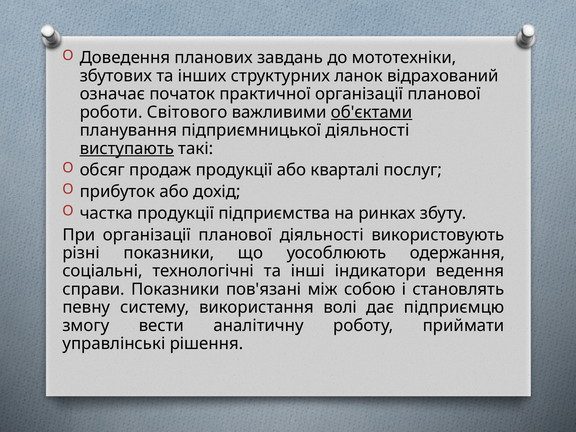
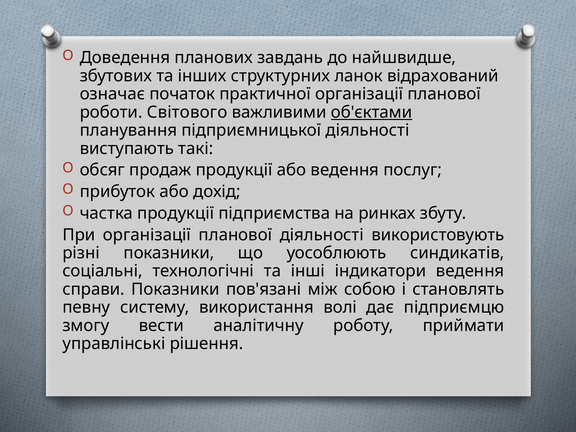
мототехніки: мототехніки -> найшвидше (404, 58)
виступають underline: present -> none (127, 148)
або кварталі: кварталі -> ведення (345, 170)
одержання: одержання -> синдикатів (457, 253)
